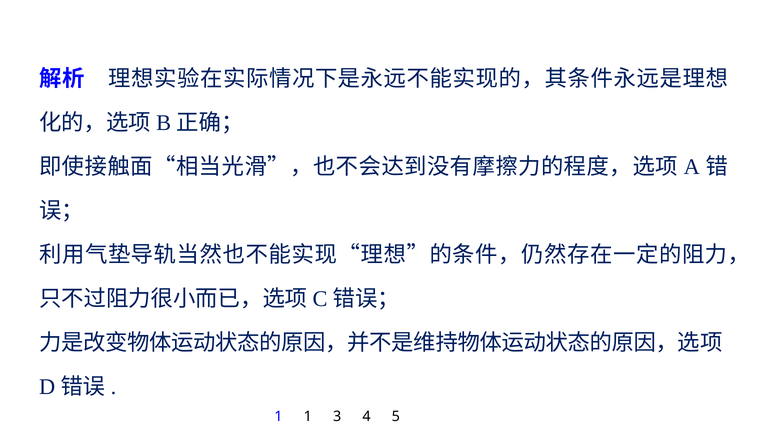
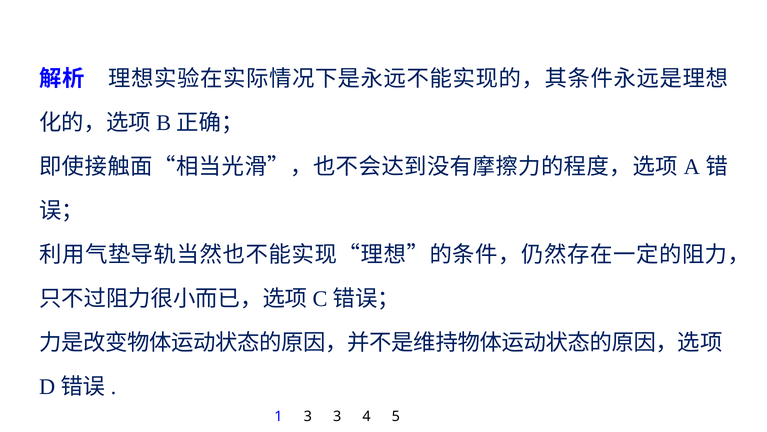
1 1: 1 -> 3 (308, 416)
